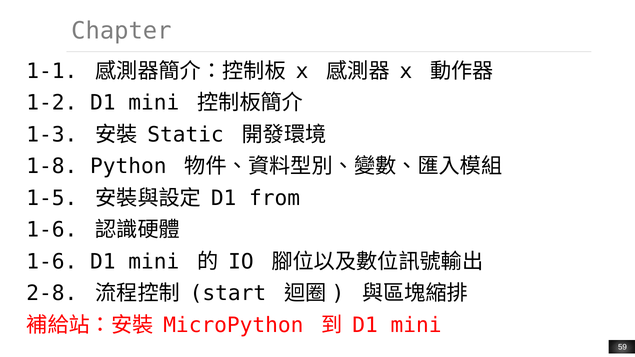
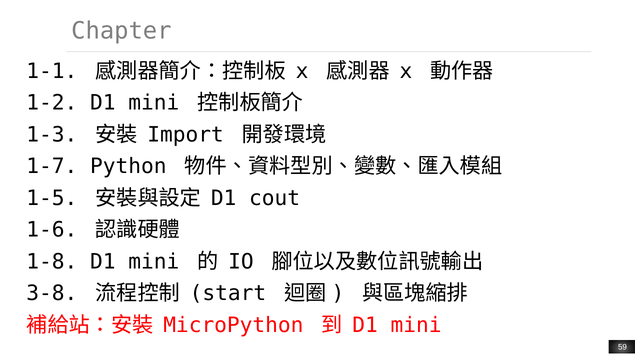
Static: Static -> Import (186, 135)
1-8: 1-8 -> 1-7 (52, 166)
from: from -> cout (275, 198)
1-6: 1-6 -> 1-8 (52, 262)
2-8: 2-8 -> 3-8 (52, 293)
